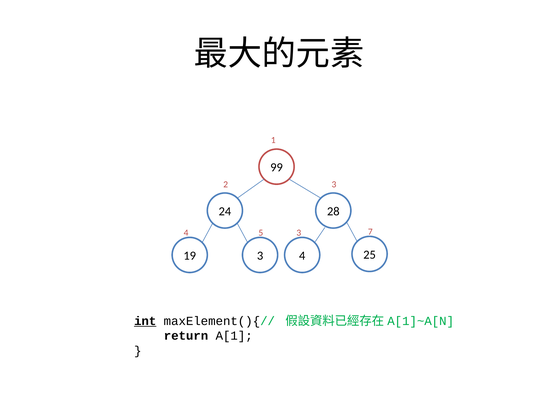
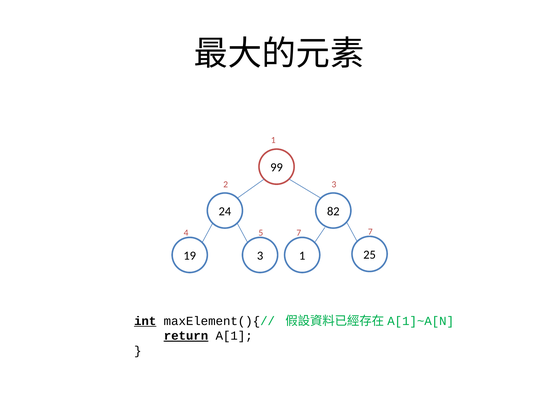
28: 28 -> 82 (333, 212)
5 3: 3 -> 7 (299, 233)
19 3 4: 4 -> 1 (302, 256)
return underline: none -> present (186, 336)
